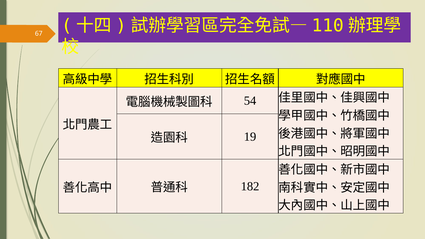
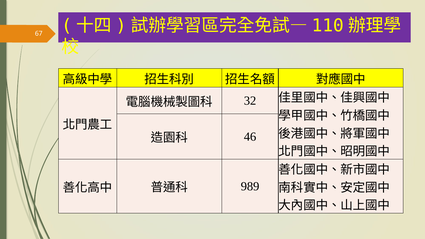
54: 54 -> 32 (250, 101)
19: 19 -> 46 (250, 137)
182: 182 -> 989 (250, 186)
